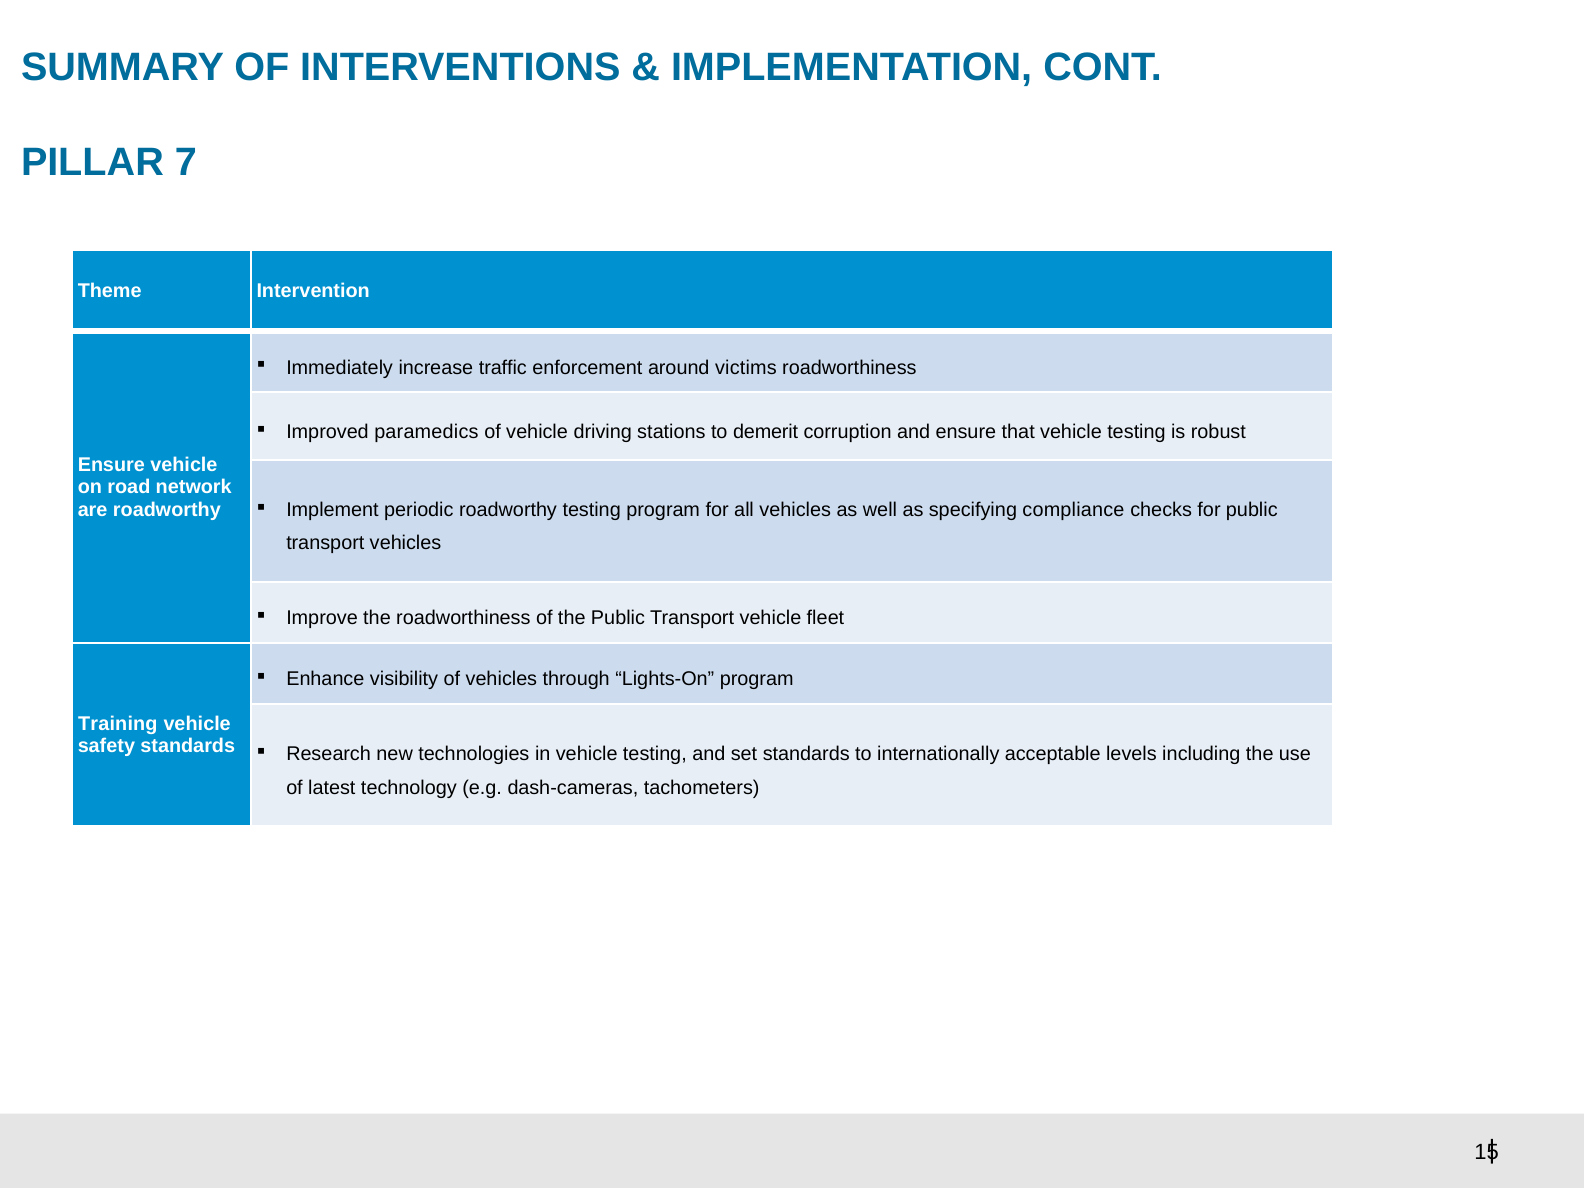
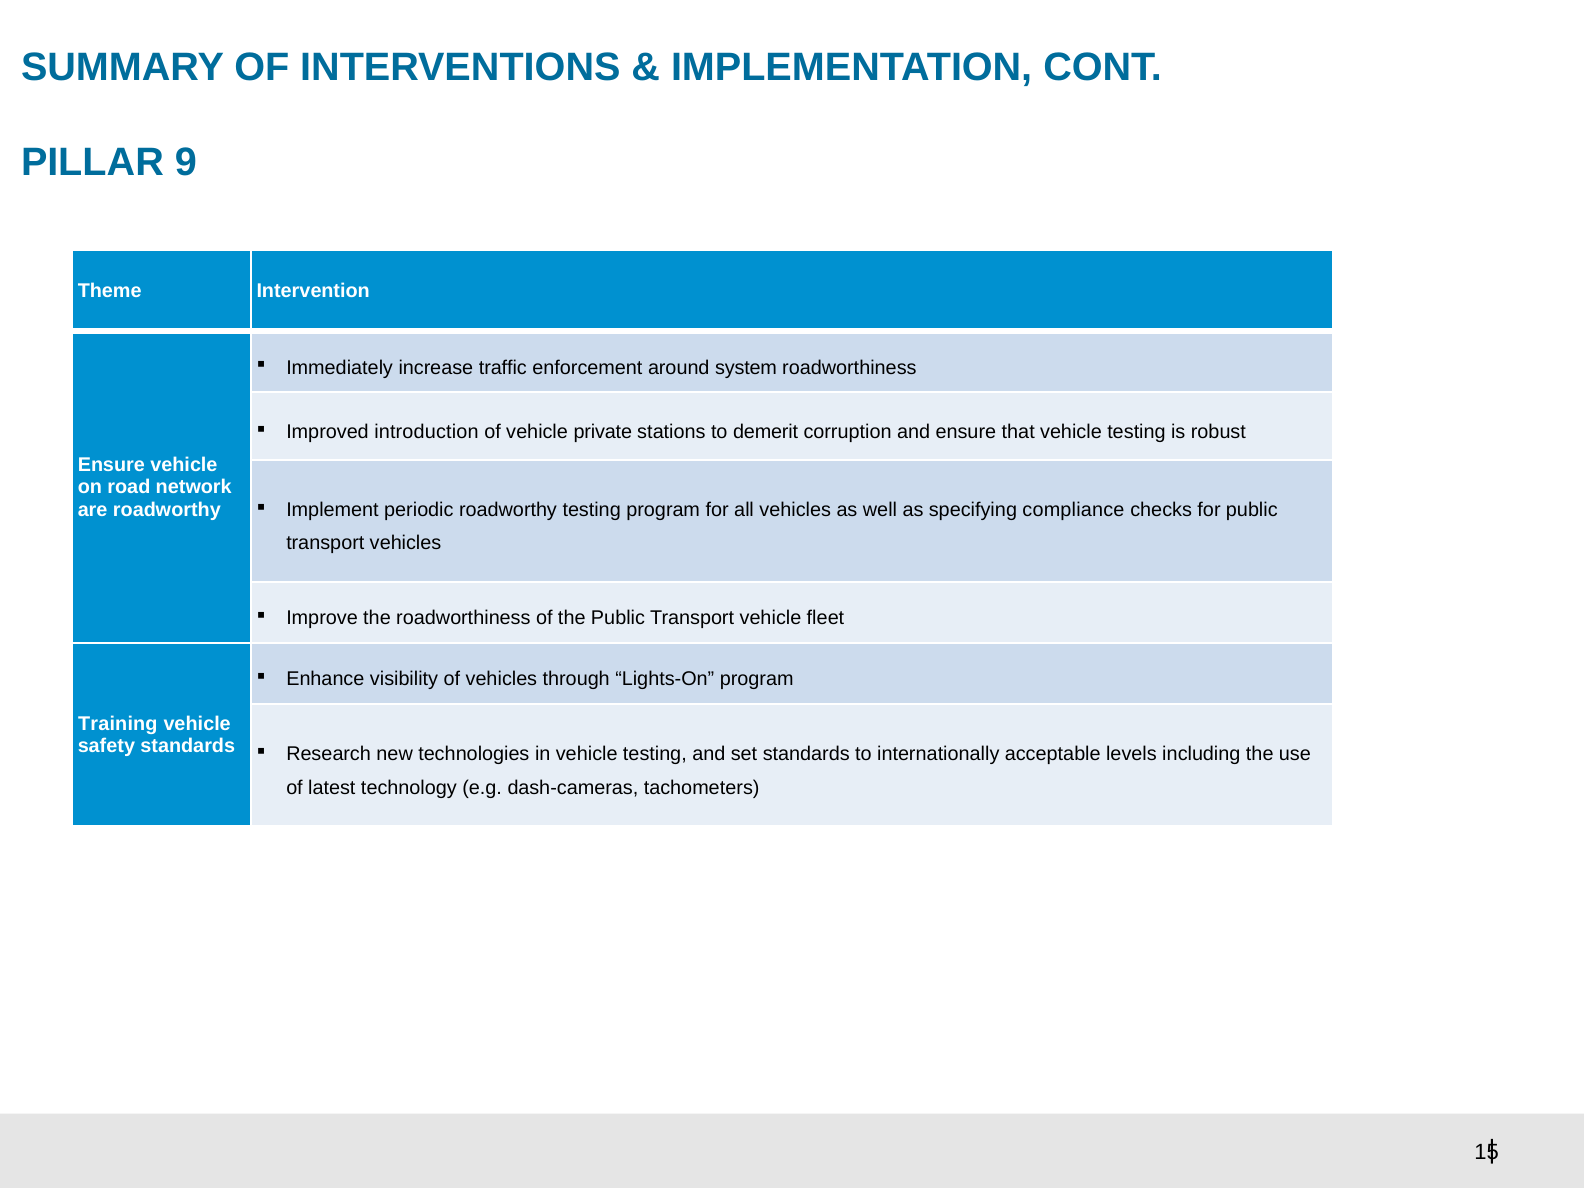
7: 7 -> 9 (186, 162)
victims: victims -> system (746, 368)
paramedics: paramedics -> introduction (426, 432)
driving: driving -> private (603, 432)
